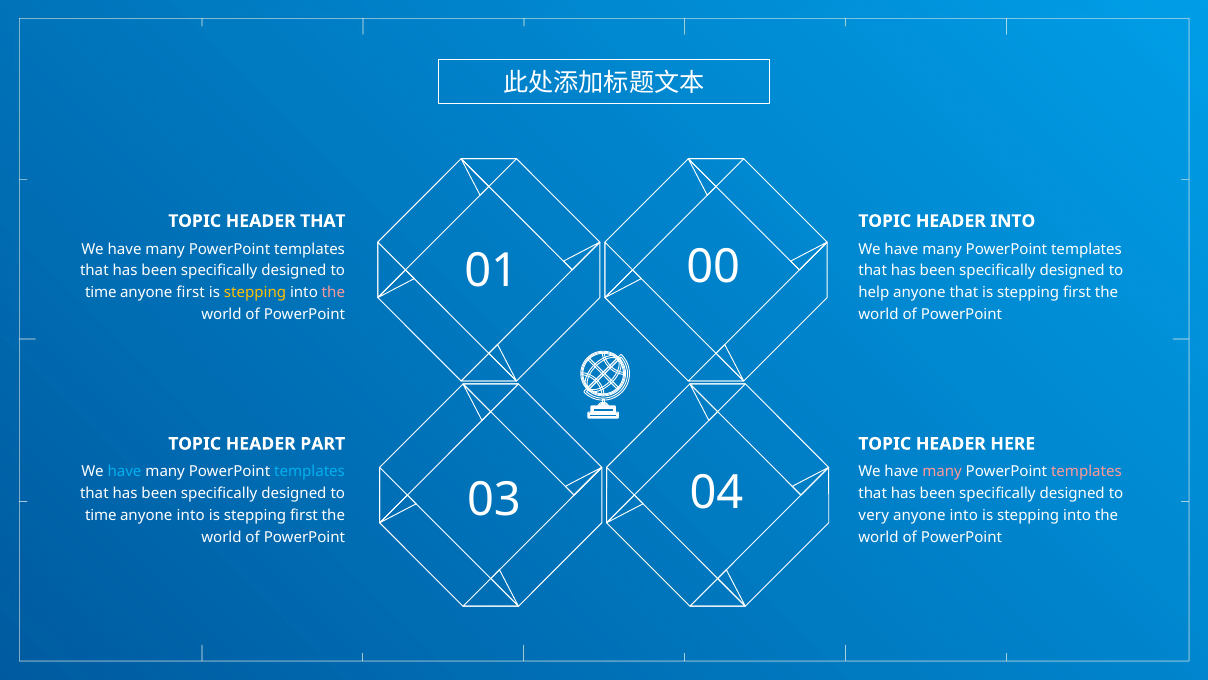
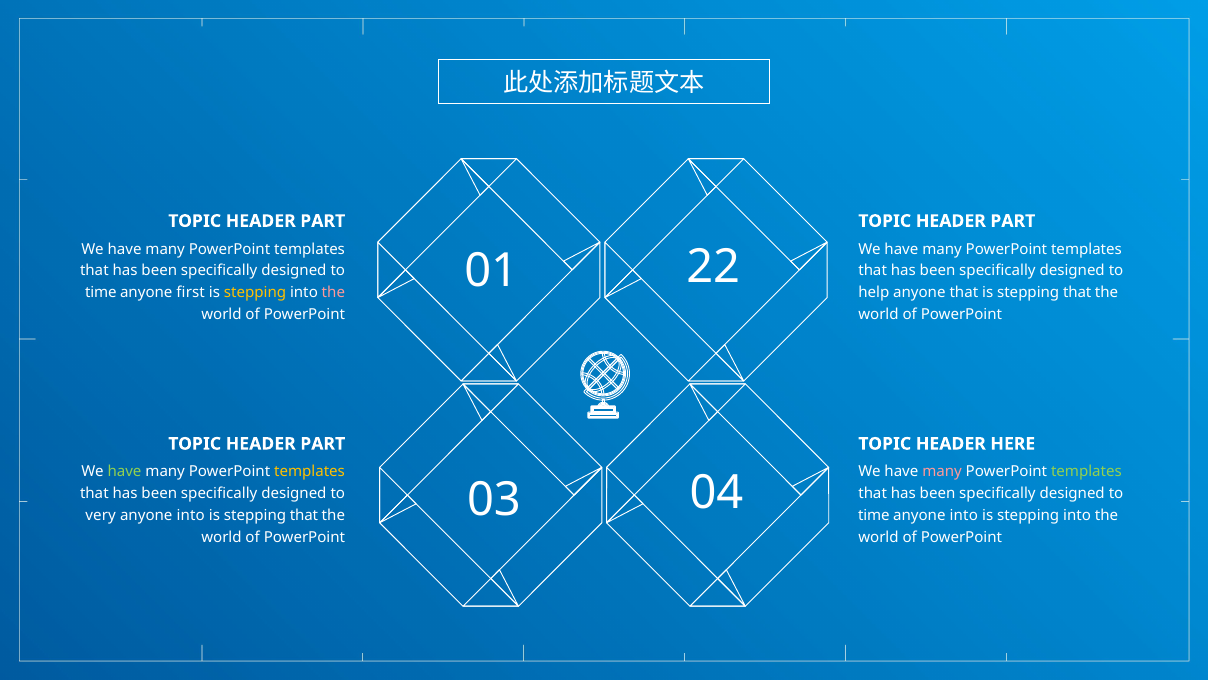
THAT: THAT -> PART (323, 221)
INTO: INTO -> PART (1013, 221)
00: 00 -> 22 (713, 267)
that is stepping first: first -> that (1077, 292)
have colour: light blue -> light green (125, 472)
templates colour: light blue -> yellow (310, 472)
templates colour: pink -> light green (1086, 472)
time: time -> very (101, 515)
first: first -> that (304, 515)
very: very -> time (874, 515)
